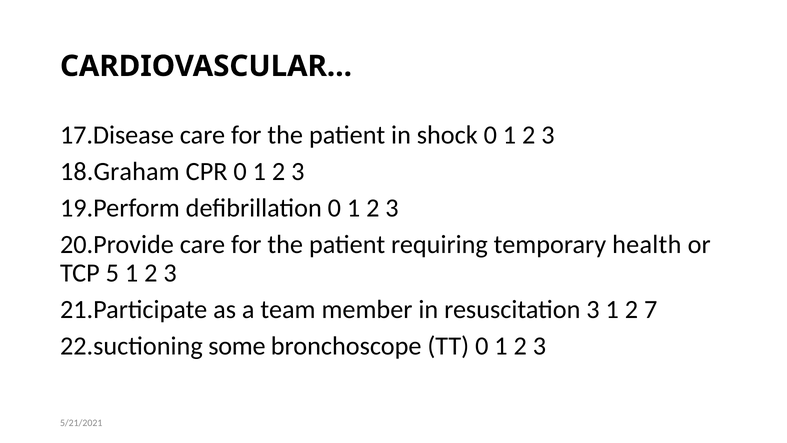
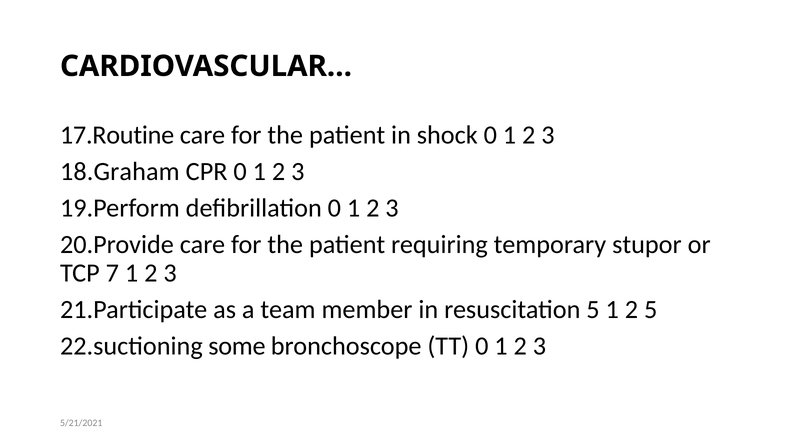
17.Disease: 17.Disease -> 17.Routine (117, 135)
health: health -> stupor (647, 244)
5: 5 -> 7 (112, 273)
resuscitation 3: 3 -> 5 (593, 309)
2 7: 7 -> 5 (651, 309)
